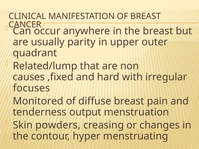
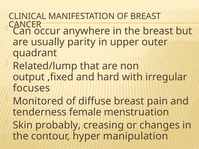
causes: causes -> output (29, 77)
output: output -> female (85, 112)
powders: powders -> probably (58, 125)
menstruating: menstruating -> manipulation (136, 136)
